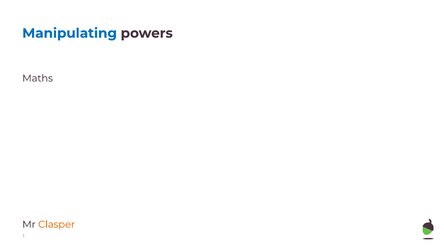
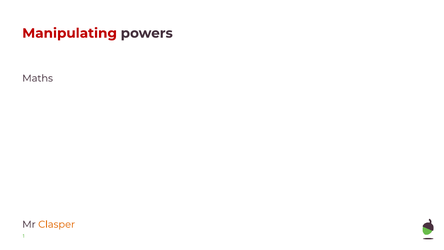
Manipulating colour: blue -> red (70, 33)
